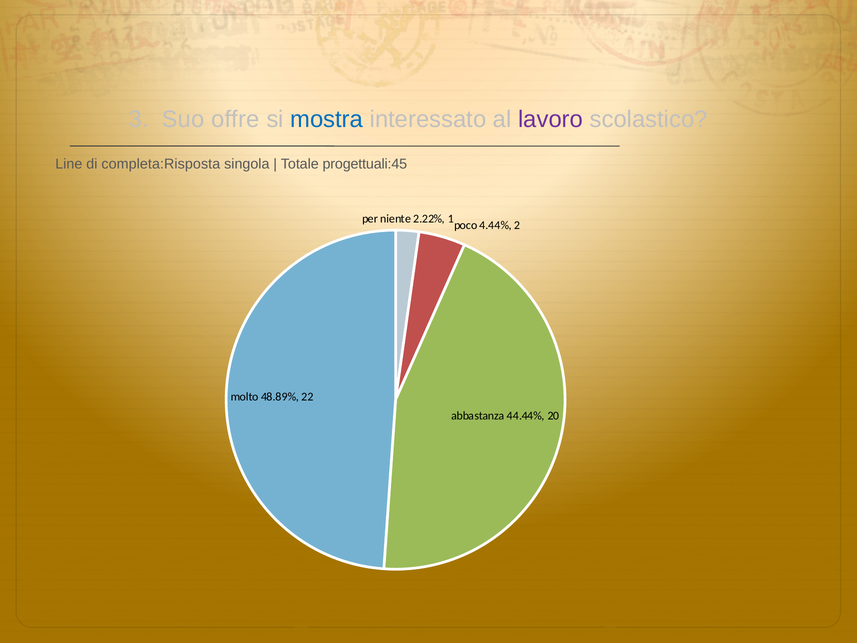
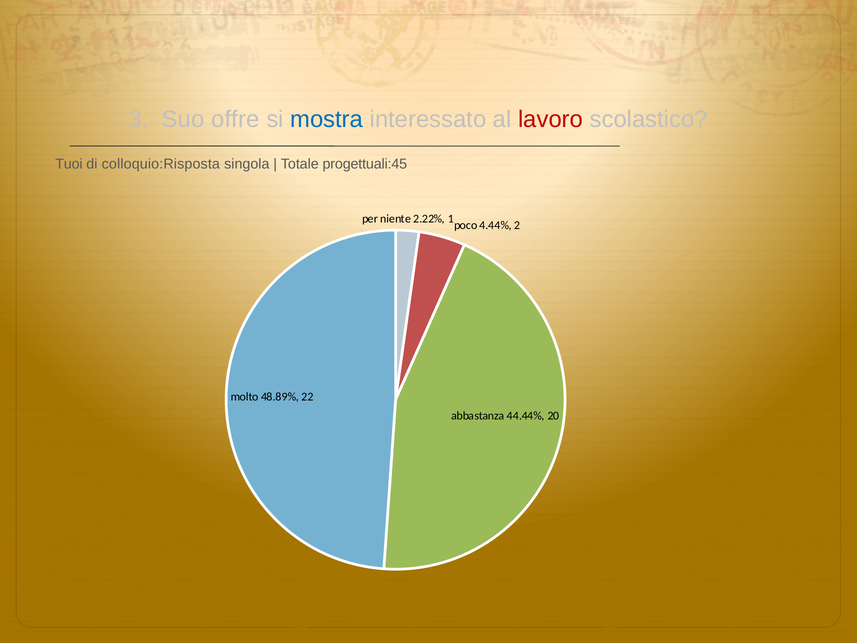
lavoro colour: purple -> red (551, 120)
Line: Line -> Tuoi (69, 164)
completa:Risposta: completa:Risposta -> colloquio:Risposta (161, 164)
